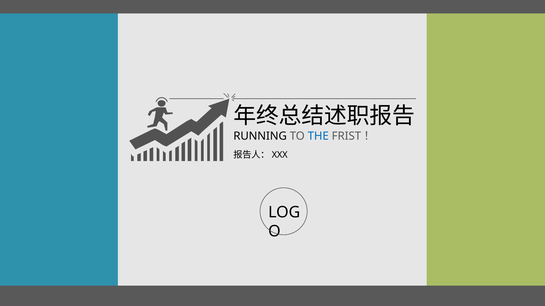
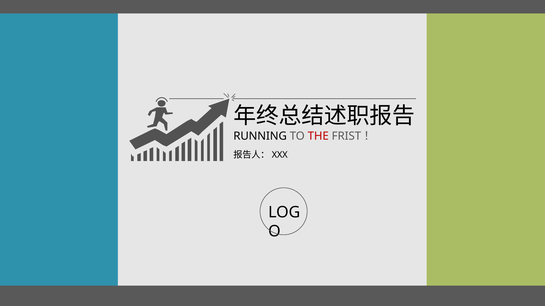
THE colour: blue -> red (318, 136)
